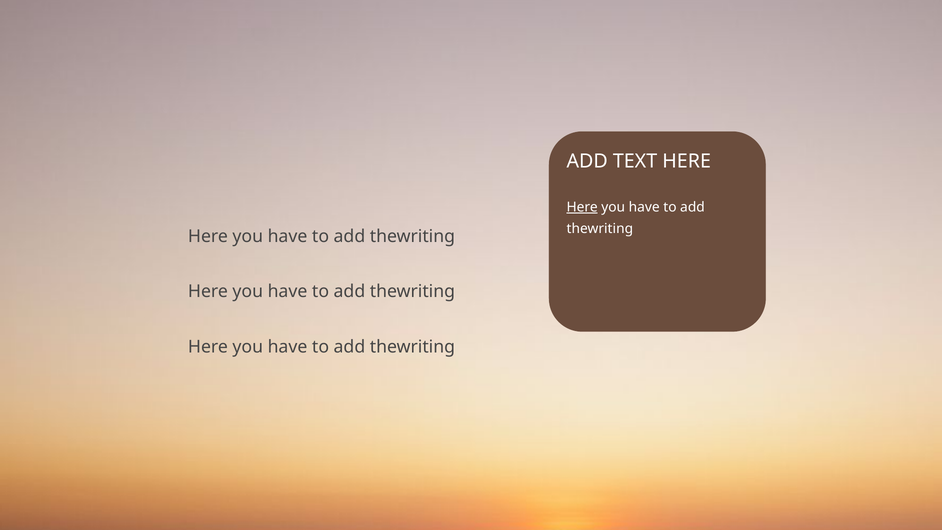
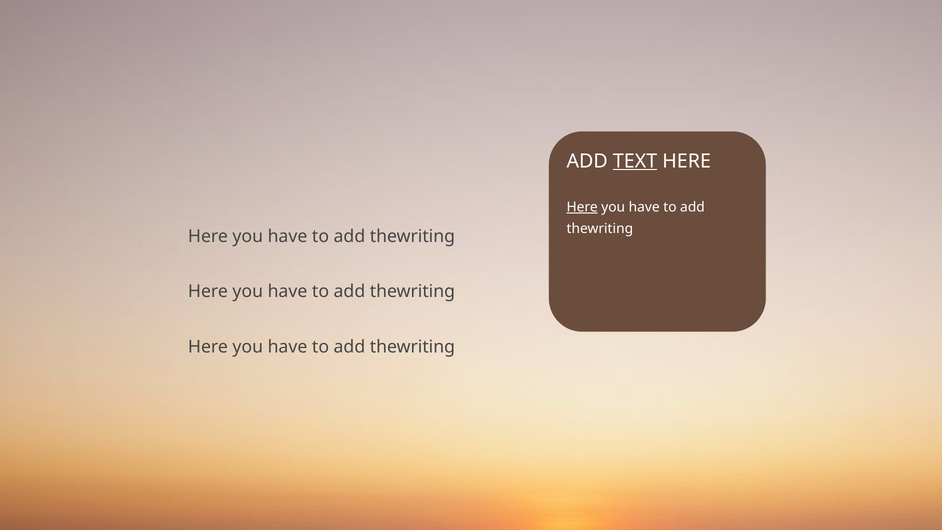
TEXT underline: none -> present (635, 161)
